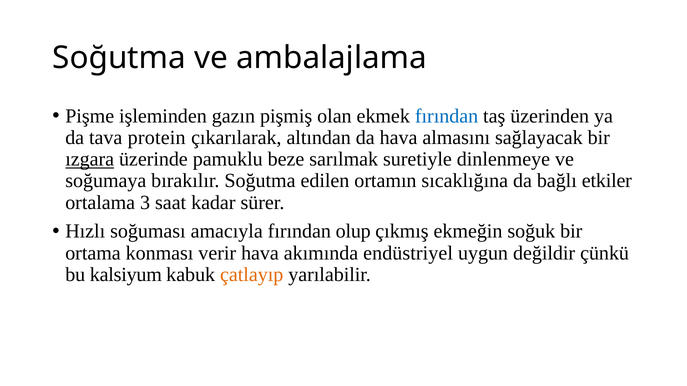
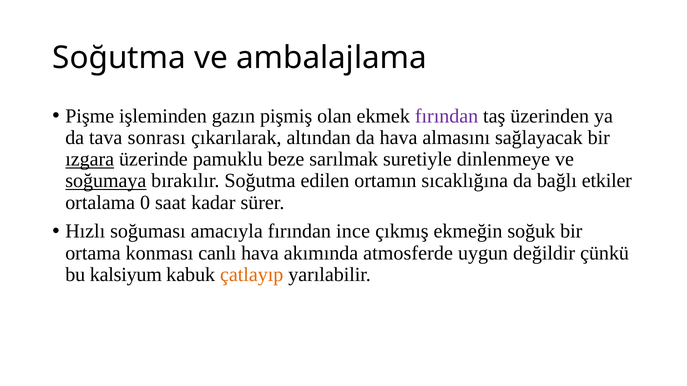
fırından colour: blue -> purple (447, 116)
protein: protein -> sonrası (157, 138)
soğumaya underline: none -> present (106, 181)
3: 3 -> 0 (145, 203)
olup: olup -> ince (353, 232)
verir: verir -> canlı (217, 253)
endüstriyel: endüstriyel -> atmosferde (408, 253)
